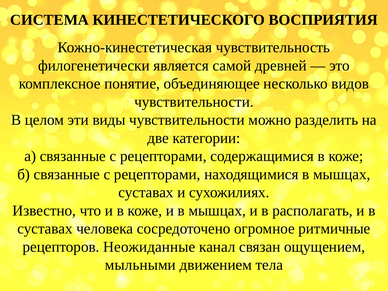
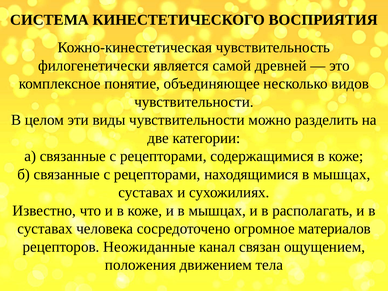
ритмичные: ритмичные -> материалов (334, 229)
мыльными: мыльными -> положения (140, 265)
